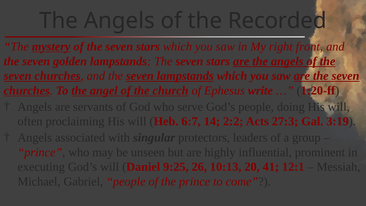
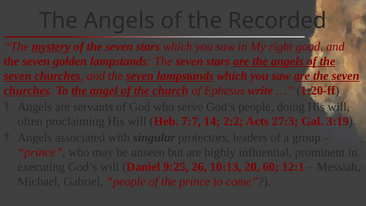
front: front -> good (309, 47)
6:7: 6:7 -> 7:7 (191, 121)
41: 41 -> 60 (271, 167)
